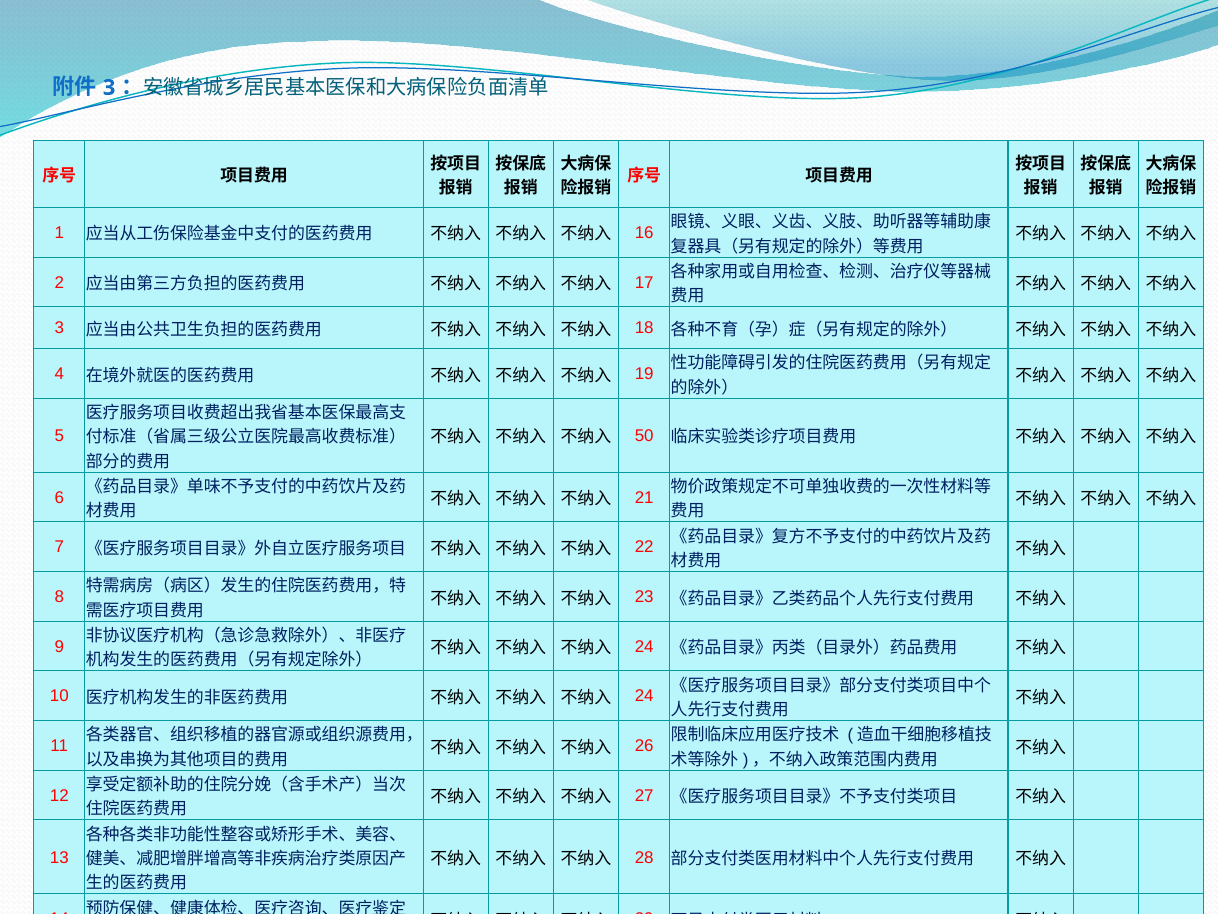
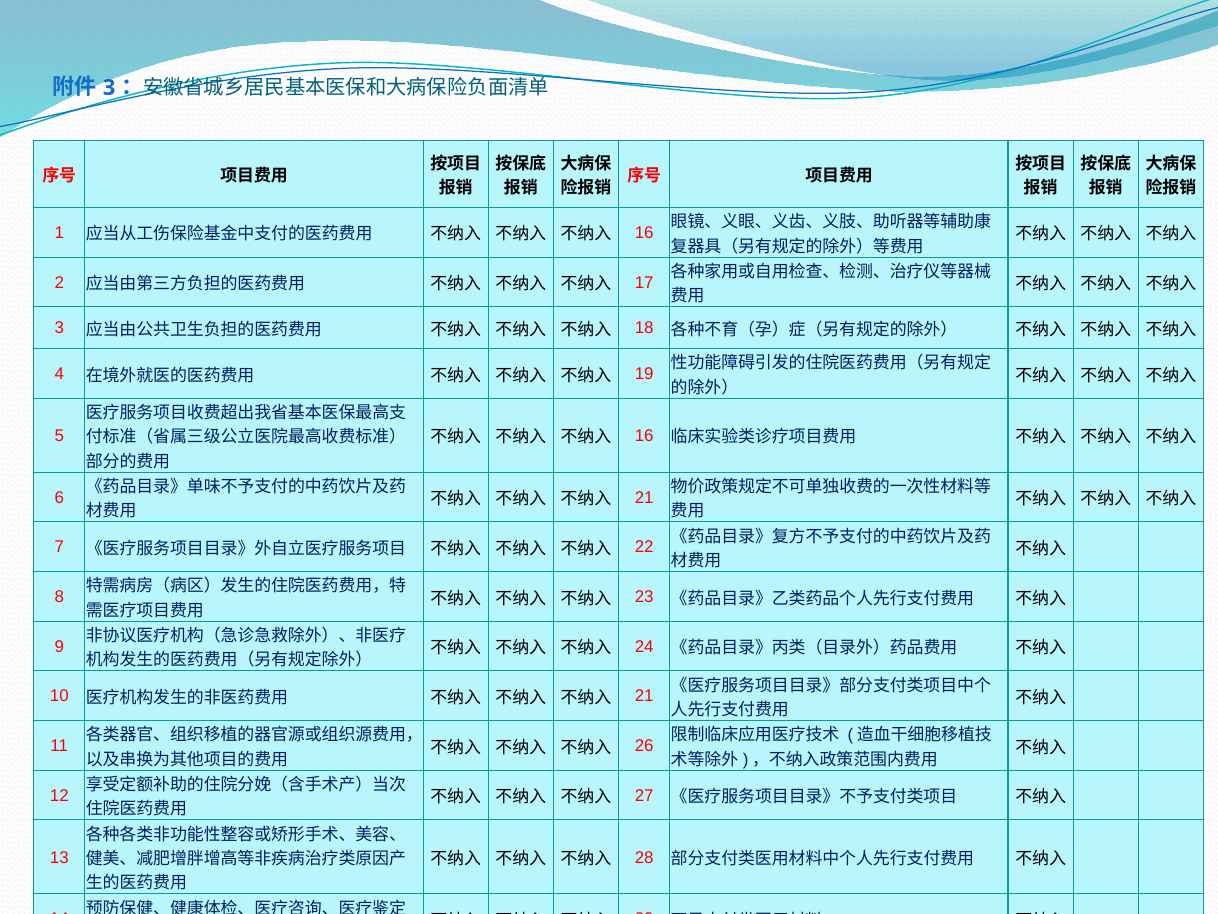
50: 50 -> 16 (644, 436)
24: 24 -> 21 (644, 696)
